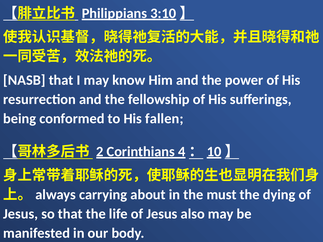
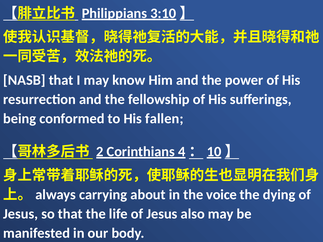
must: must -> voice (222, 195)
